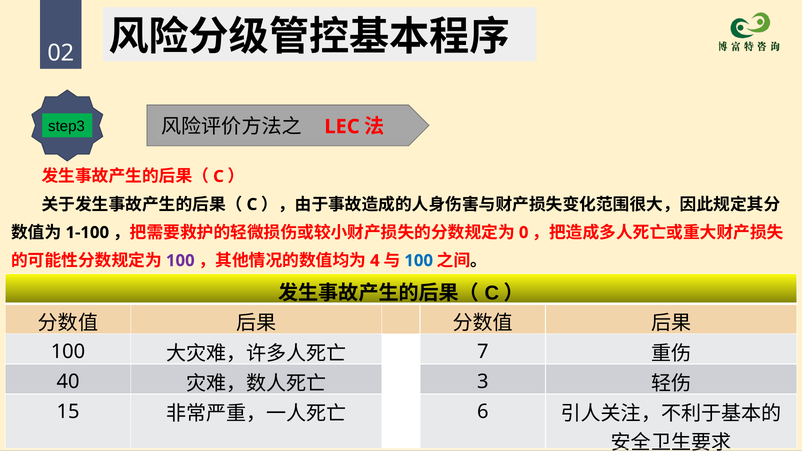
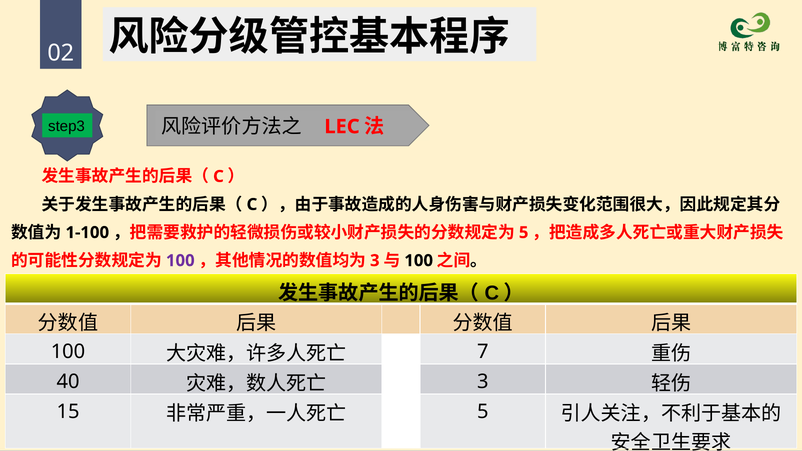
0: 0 -> 5 (524, 233)
4: 4 -> 3 (375, 261)
100 colour: blue -> black (419, 261)
6: 6 -> 5 (483, 412)
